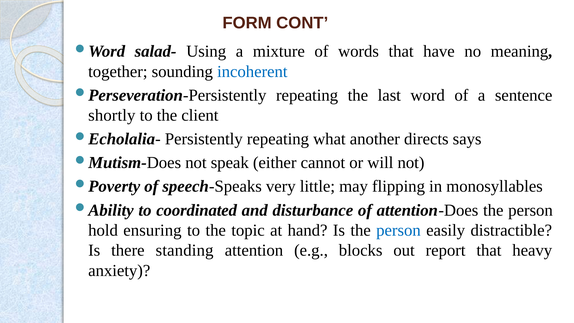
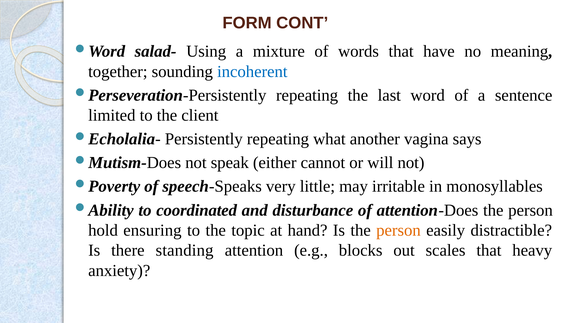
shortly: shortly -> limited (112, 115)
directs: directs -> vagina (426, 139)
flipping: flipping -> irritable (399, 186)
person colour: blue -> orange (398, 230)
report: report -> scales (446, 250)
